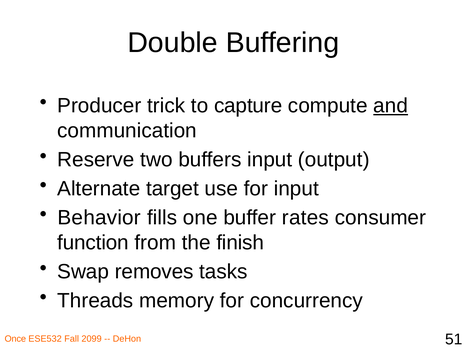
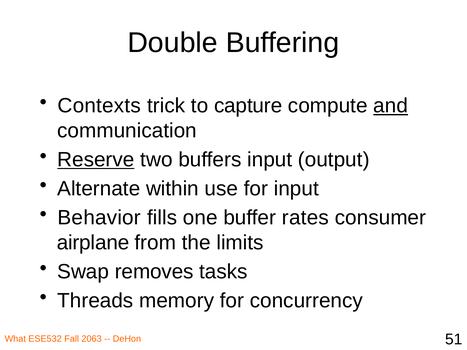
Producer: Producer -> Contexts (99, 106)
Reserve underline: none -> present (96, 160)
target: target -> within (172, 189)
function: function -> airplane (93, 243)
finish: finish -> limits (240, 243)
Once: Once -> What (15, 339)
2099: 2099 -> 2063 (92, 339)
